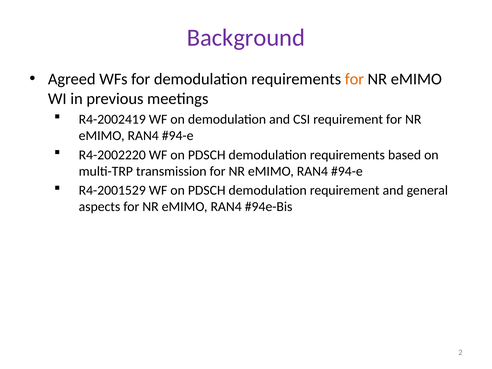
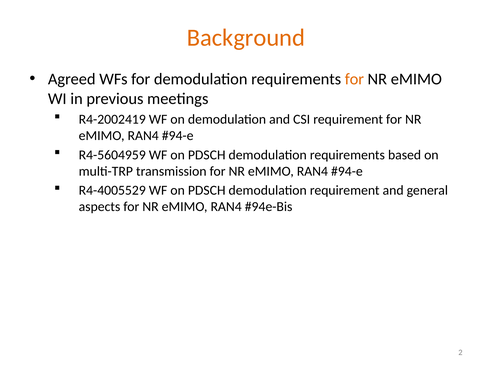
Background colour: purple -> orange (246, 38)
R4-2002220: R4-2002220 -> R4-5604959 (112, 155)
R4-2001529: R4-2001529 -> R4-4005529 (112, 190)
